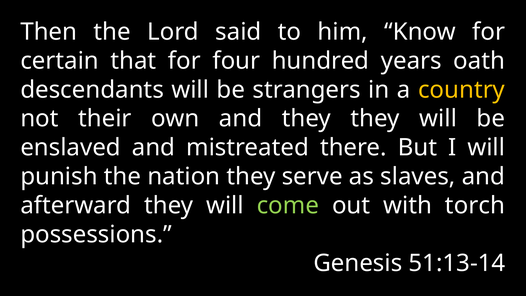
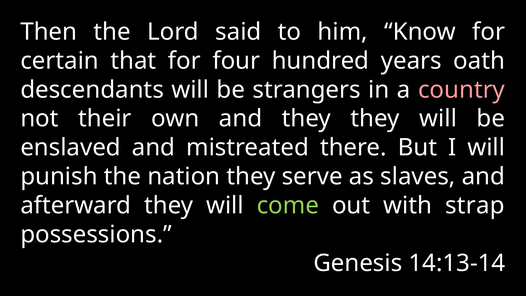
country colour: yellow -> pink (462, 90)
torch: torch -> strap (475, 205)
51:13-14: 51:13-14 -> 14:13-14 (457, 263)
